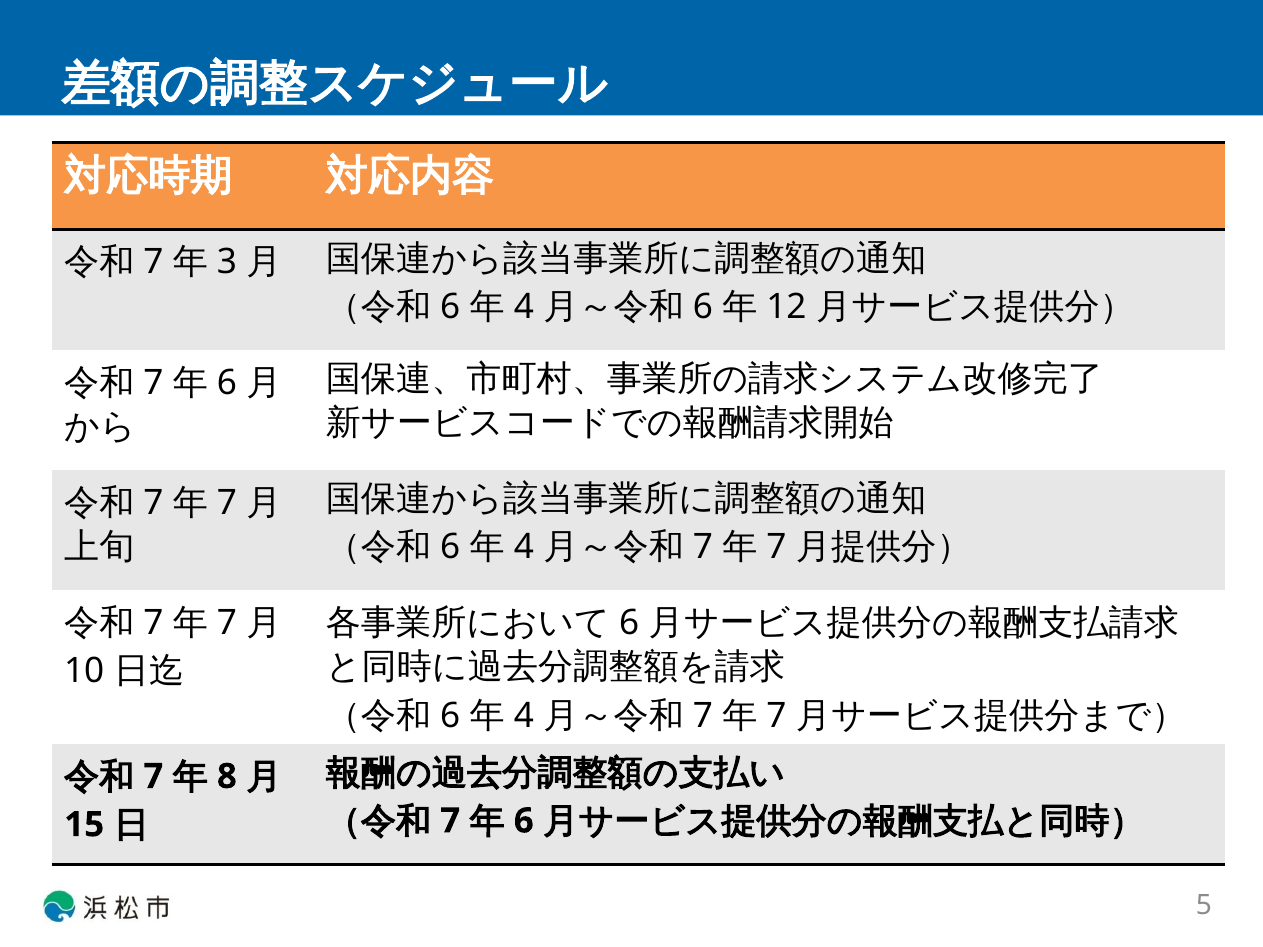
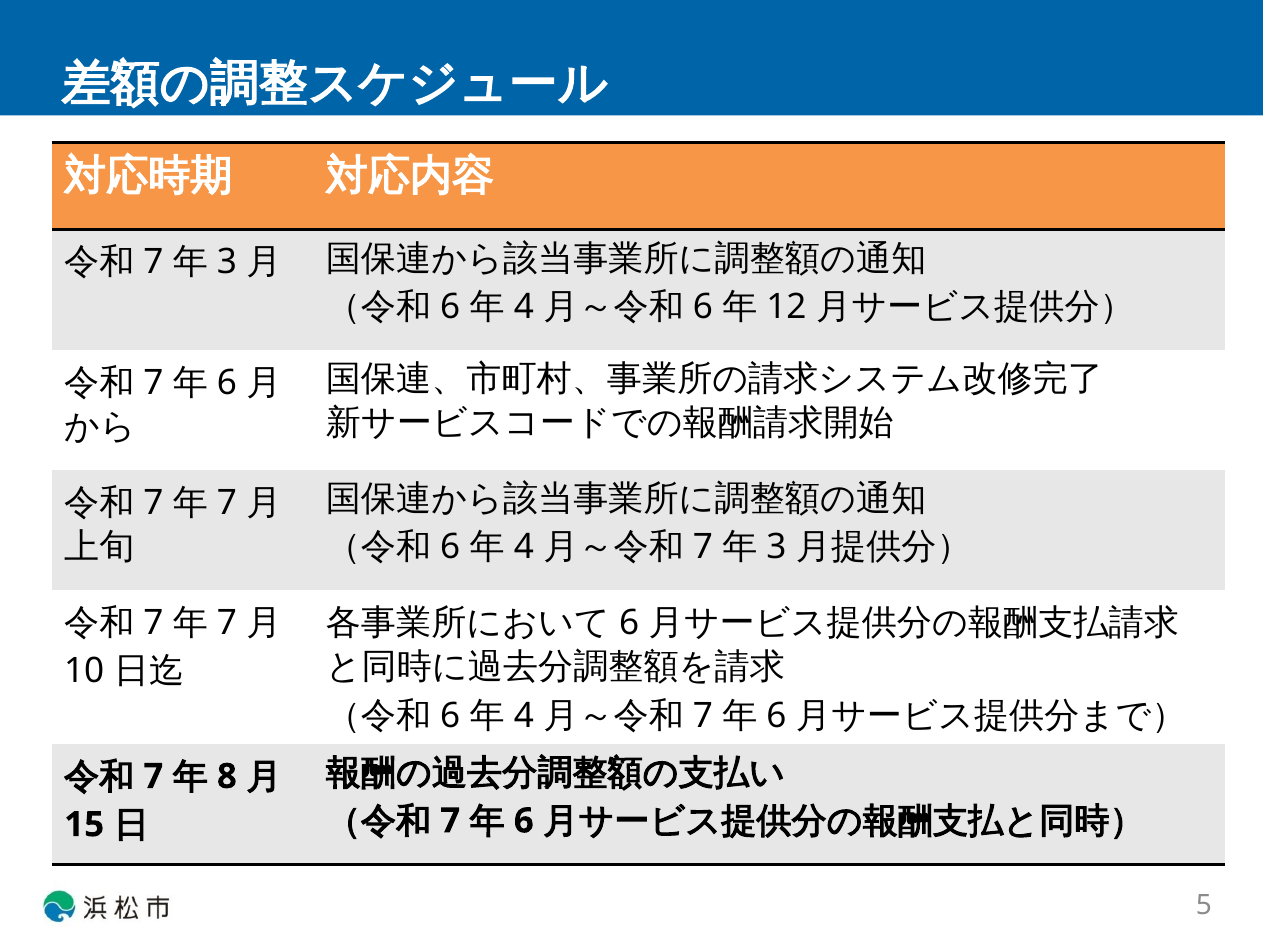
7: 7 -> 3 (776, 547)
7: 7 -> 6 (776, 716)
